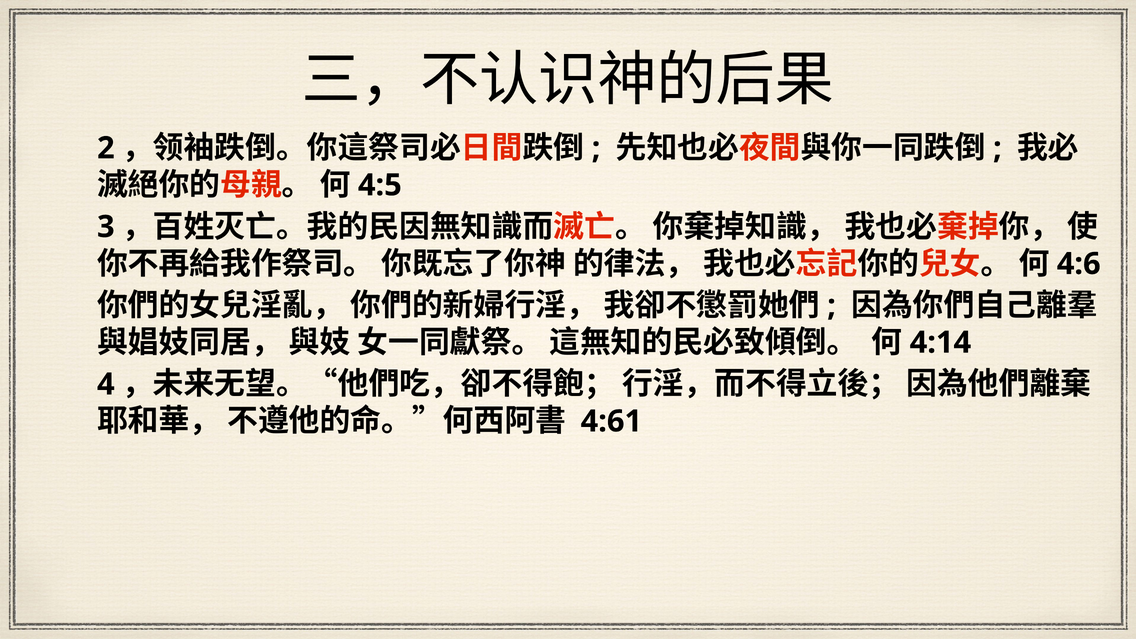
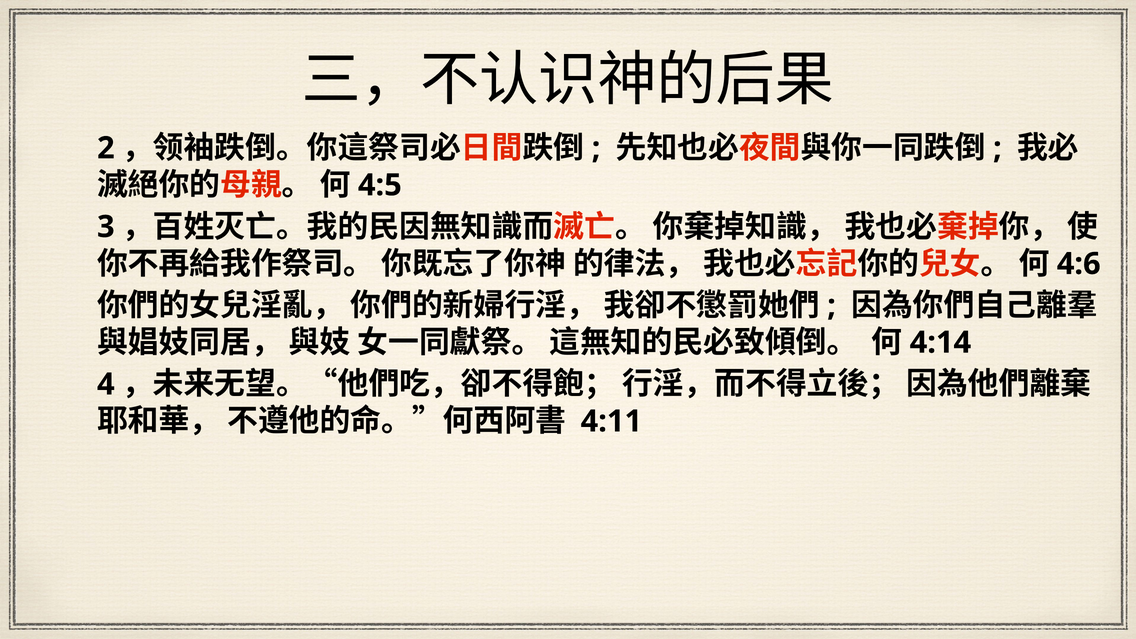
4:61: 4:61 -> 4:11 (611, 421)
